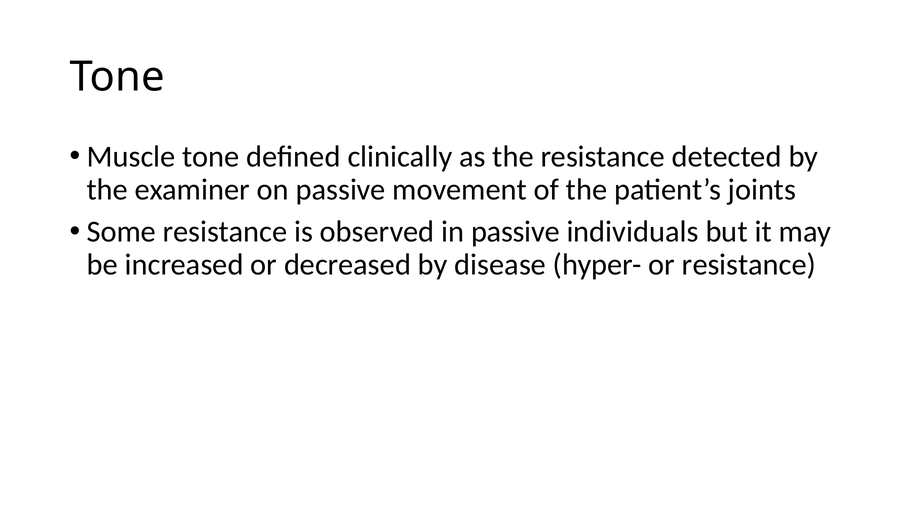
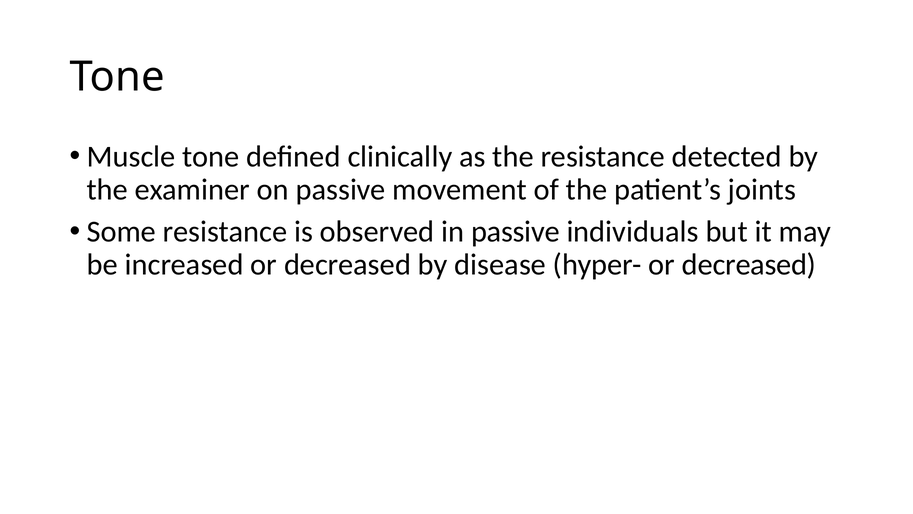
hyper- or resistance: resistance -> decreased (749, 265)
